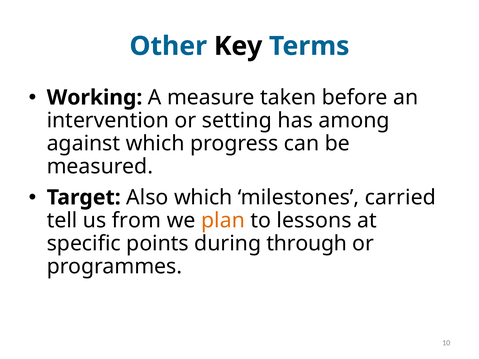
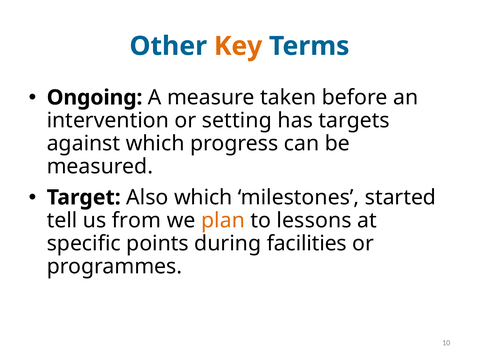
Key colour: black -> orange (238, 46)
Working: Working -> Ongoing (95, 98)
among: among -> targets (354, 121)
carried: carried -> started (400, 198)
through: through -> facilities (307, 244)
